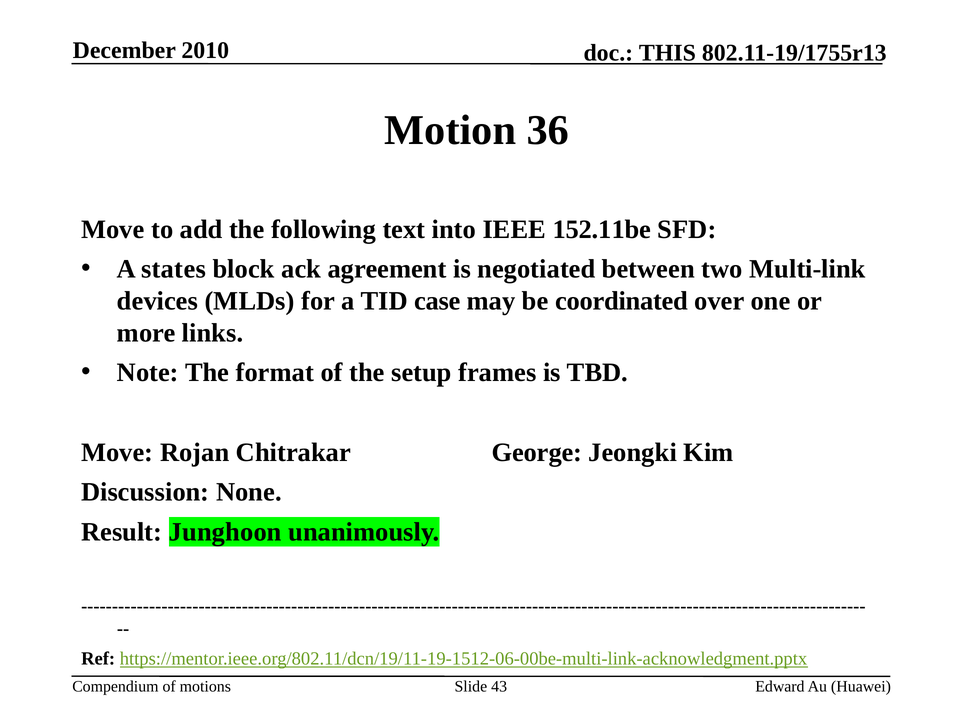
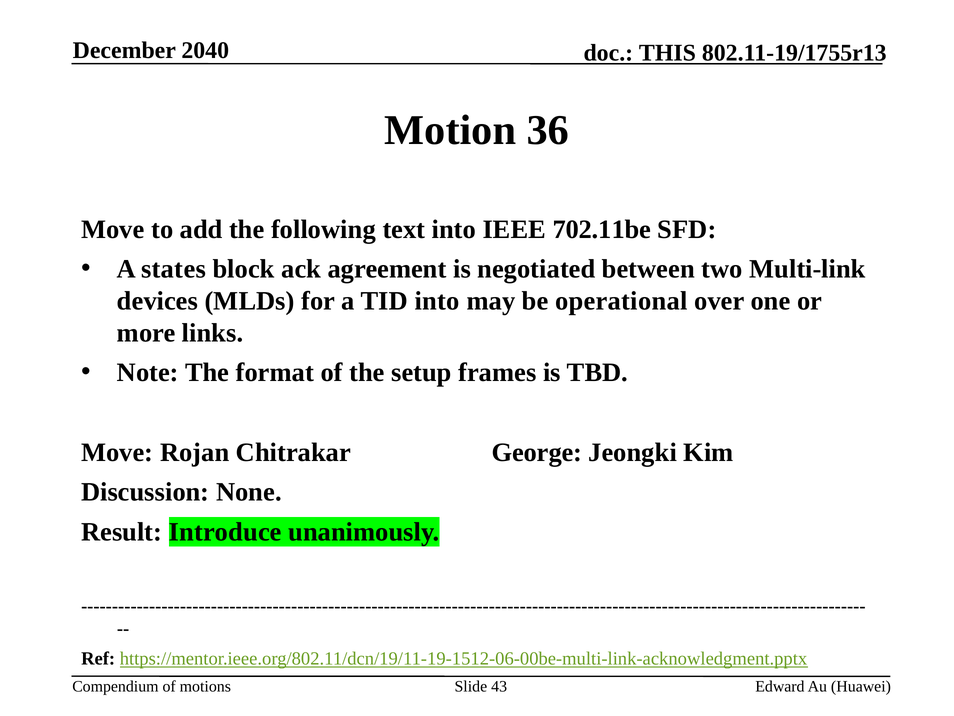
2010: 2010 -> 2040 (205, 51)
152.11be: 152.11be -> 702.11be (602, 229)
TID case: case -> into (437, 301)
coordinated: coordinated -> operational (621, 301)
Junghoon: Junghoon -> Introduce (225, 532)
